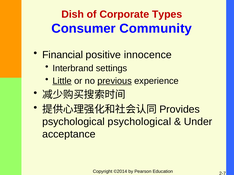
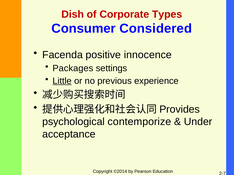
Community: Community -> Considered (156, 29)
Financial: Financial -> Facenda (63, 55)
Interbrand: Interbrand -> Packages (73, 68)
previous underline: present -> none (115, 81)
psychological psychological: psychological -> contemporize (139, 122)
